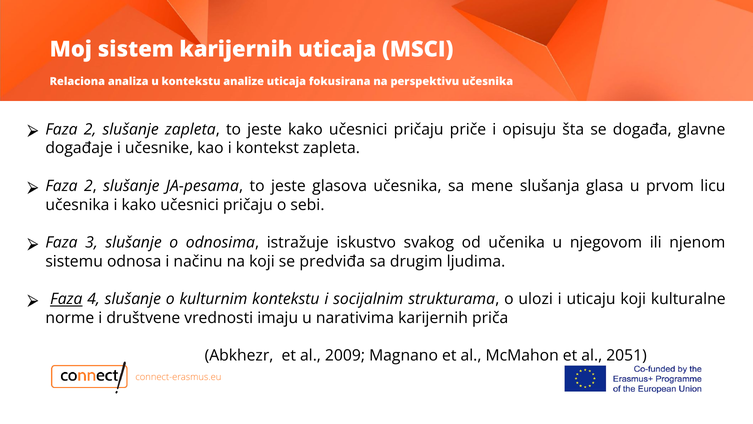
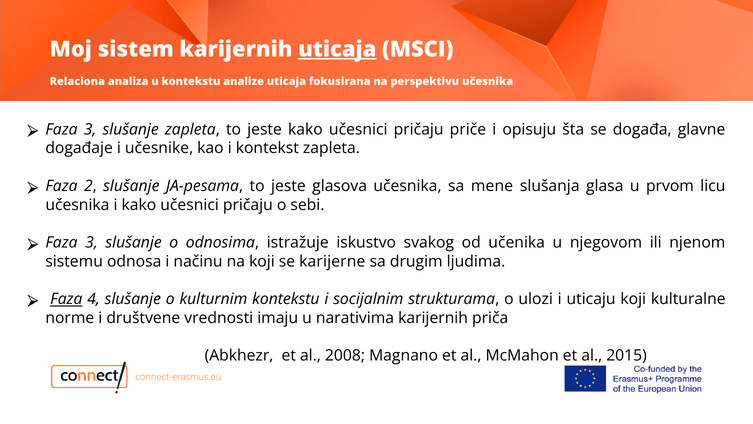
uticaja underline: none -> present (337, 49)
2: 2 -> 3 (90, 129)
predviđa: predviđa -> karijerne (332, 261)
2009: 2009 -> 2008 (345, 355)
2051: 2051 -> 2015 (627, 355)
